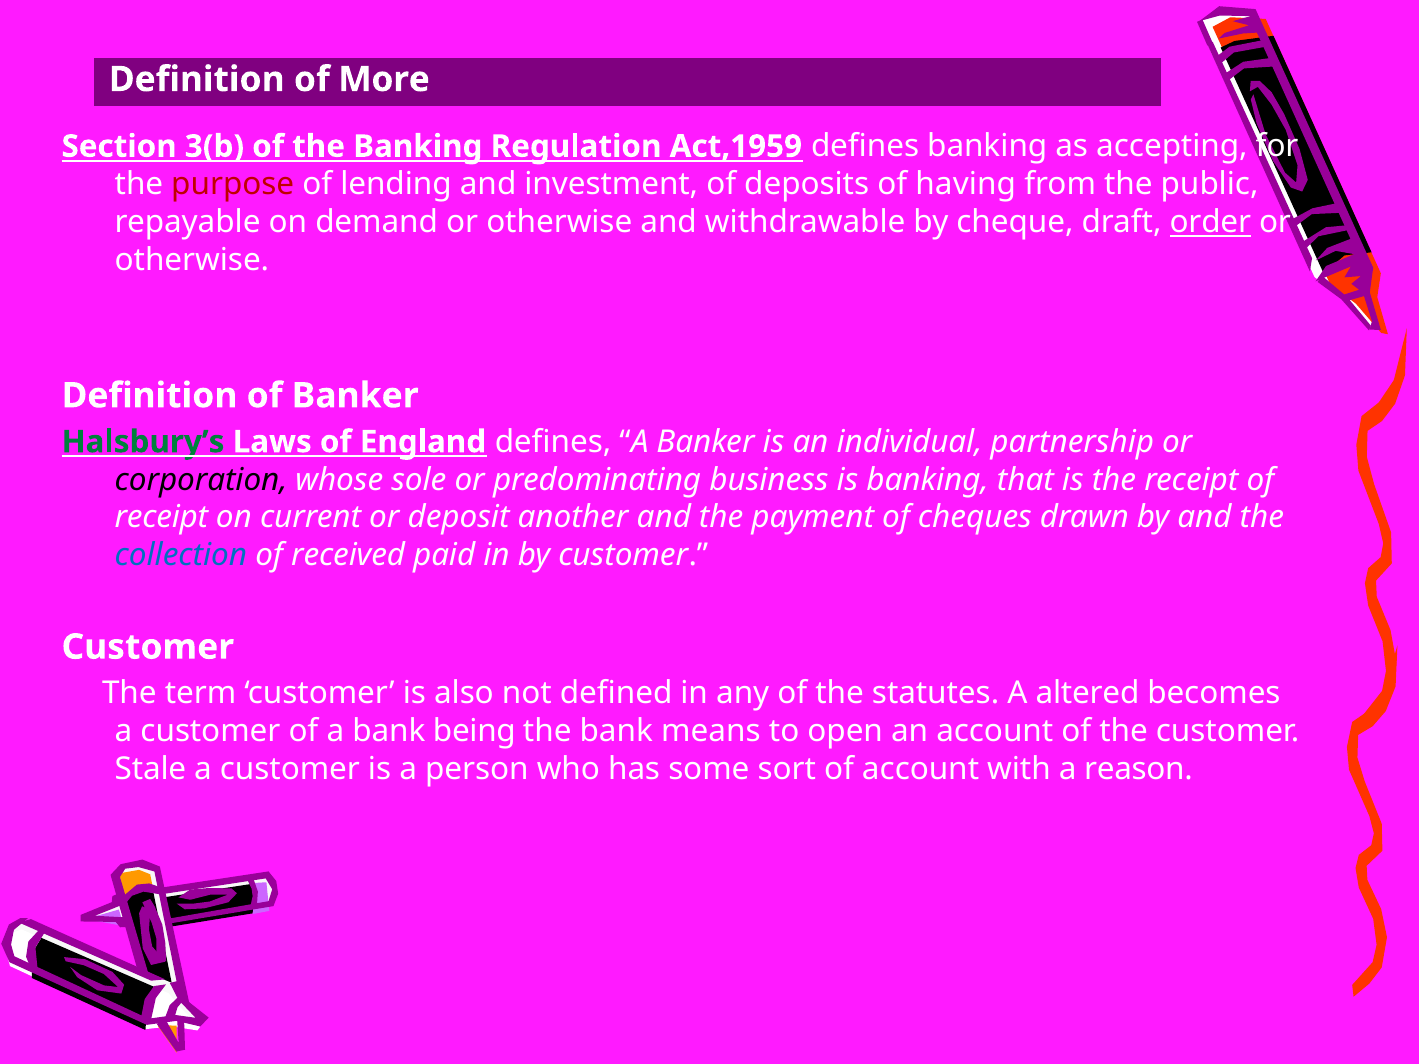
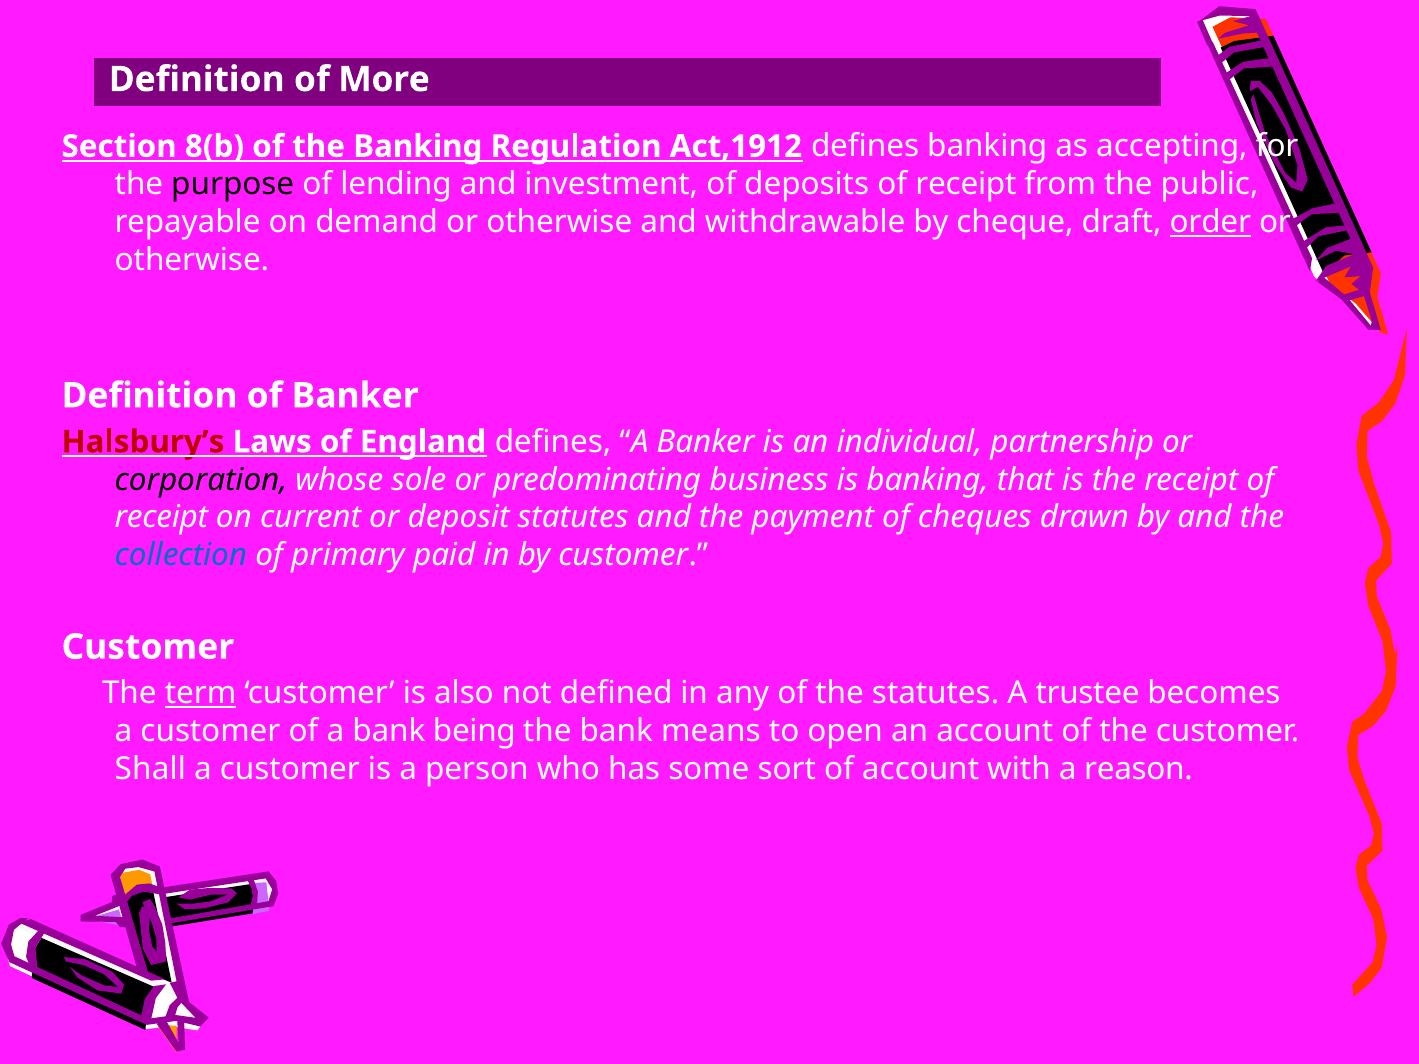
3(b: 3(b -> 8(b (214, 146)
Act,1959: Act,1959 -> Act,1912 (736, 146)
purpose colour: red -> black (233, 184)
deposits of having: having -> receipt (966, 184)
Halsbury’s colour: green -> red (143, 442)
deposit another: another -> statutes (573, 518)
received: received -> primary (348, 555)
term underline: none -> present (201, 693)
altered: altered -> trustee (1088, 693)
Stale: Stale -> Shall (150, 769)
